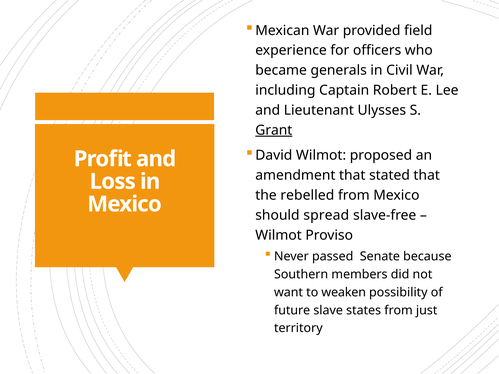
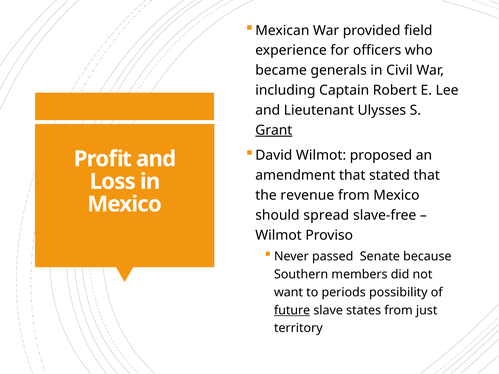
rebelled: rebelled -> revenue (307, 195)
weaken: weaken -> periods (344, 292)
future underline: none -> present (292, 310)
